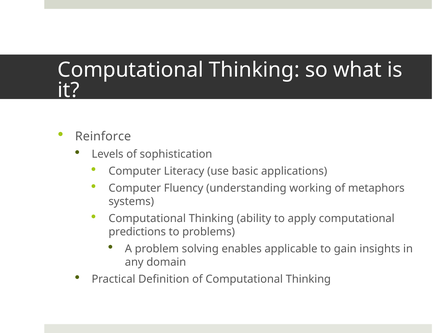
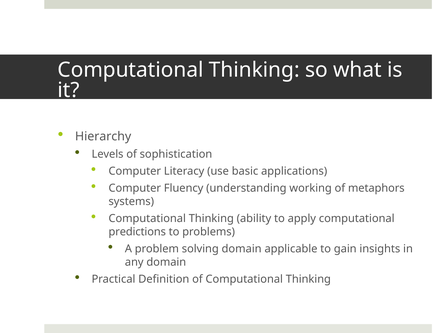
Reinforce: Reinforce -> Hierarchy (103, 136)
solving enables: enables -> domain (242, 248)
